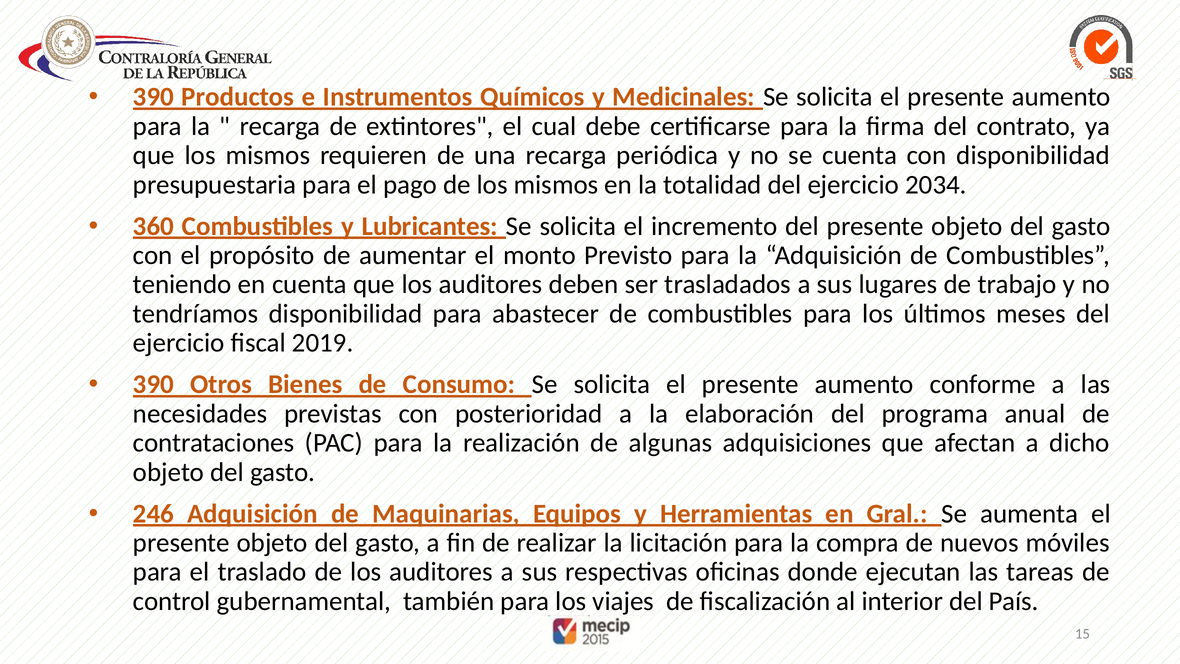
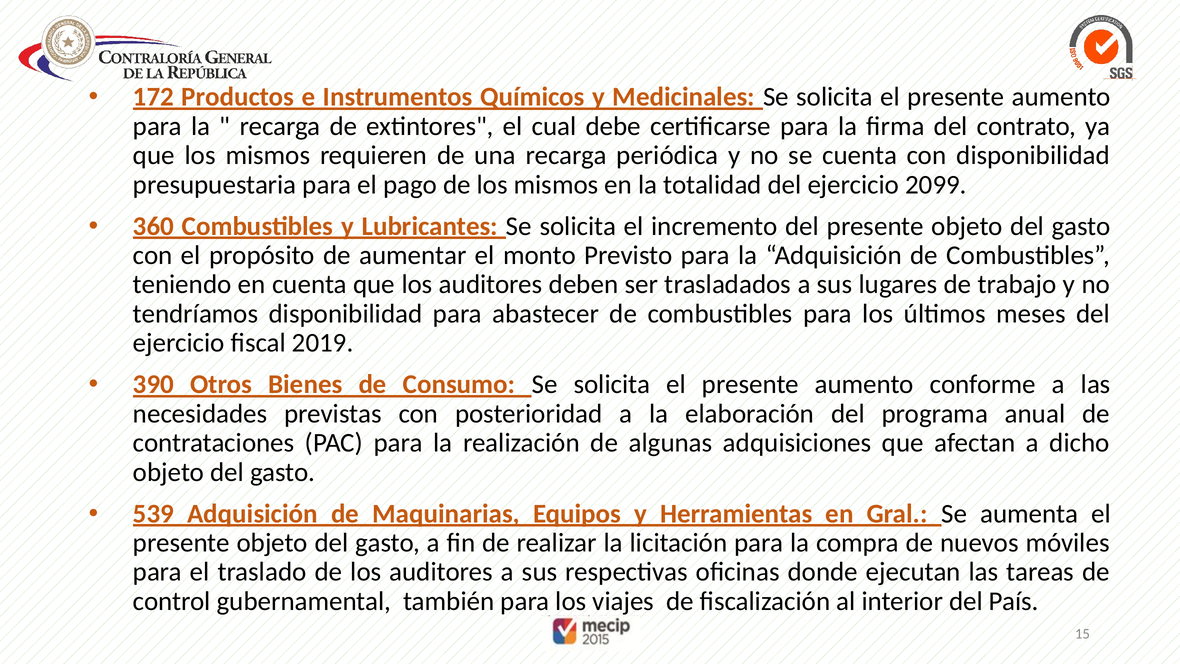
390: 390 -> 172 (153, 97)
2034: 2034 -> 2099 (936, 185)
246: 246 -> 539 (153, 513)
